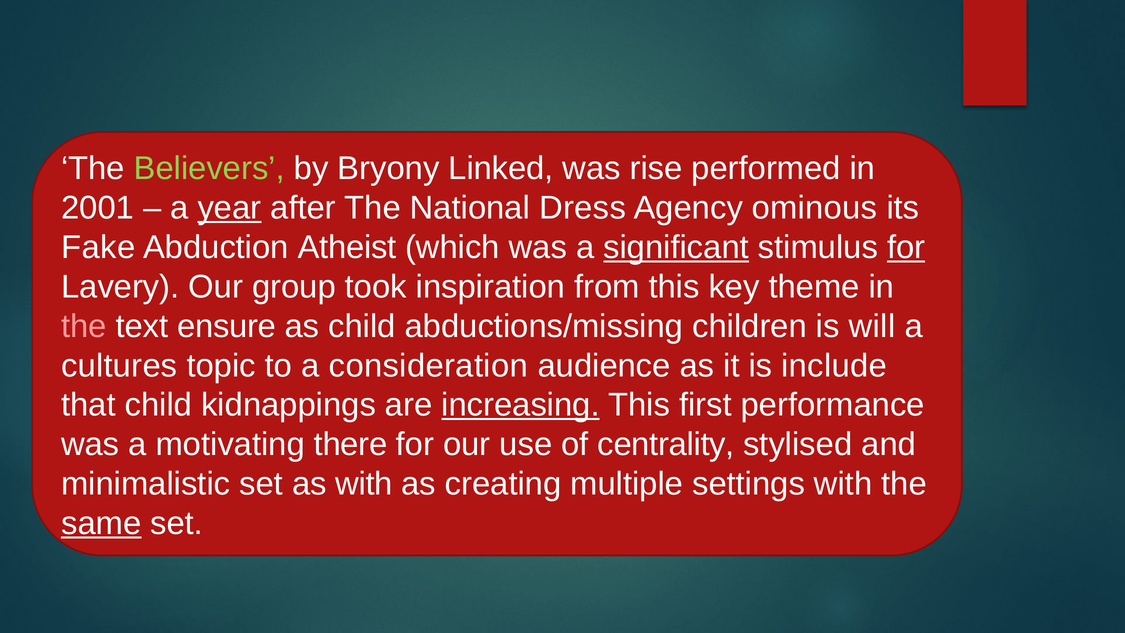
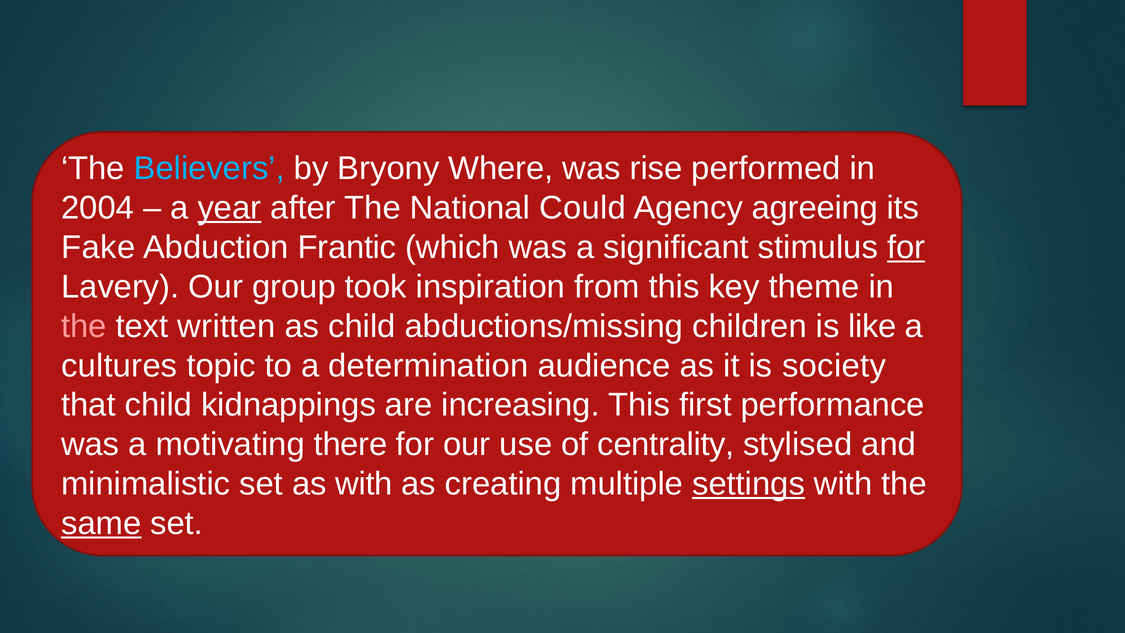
Believers colour: light green -> light blue (209, 169)
Linked: Linked -> Where (501, 169)
2001: 2001 -> 2004 (98, 208)
Dress: Dress -> Could (583, 208)
ominous: ominous -> agreeing (815, 208)
Atheist: Atheist -> Frantic (347, 247)
significant underline: present -> none (676, 247)
ensure: ensure -> written (226, 326)
will: will -> like (872, 326)
consideration: consideration -> determination (428, 366)
include: include -> society (834, 366)
increasing underline: present -> none (521, 405)
settings underline: none -> present (749, 484)
